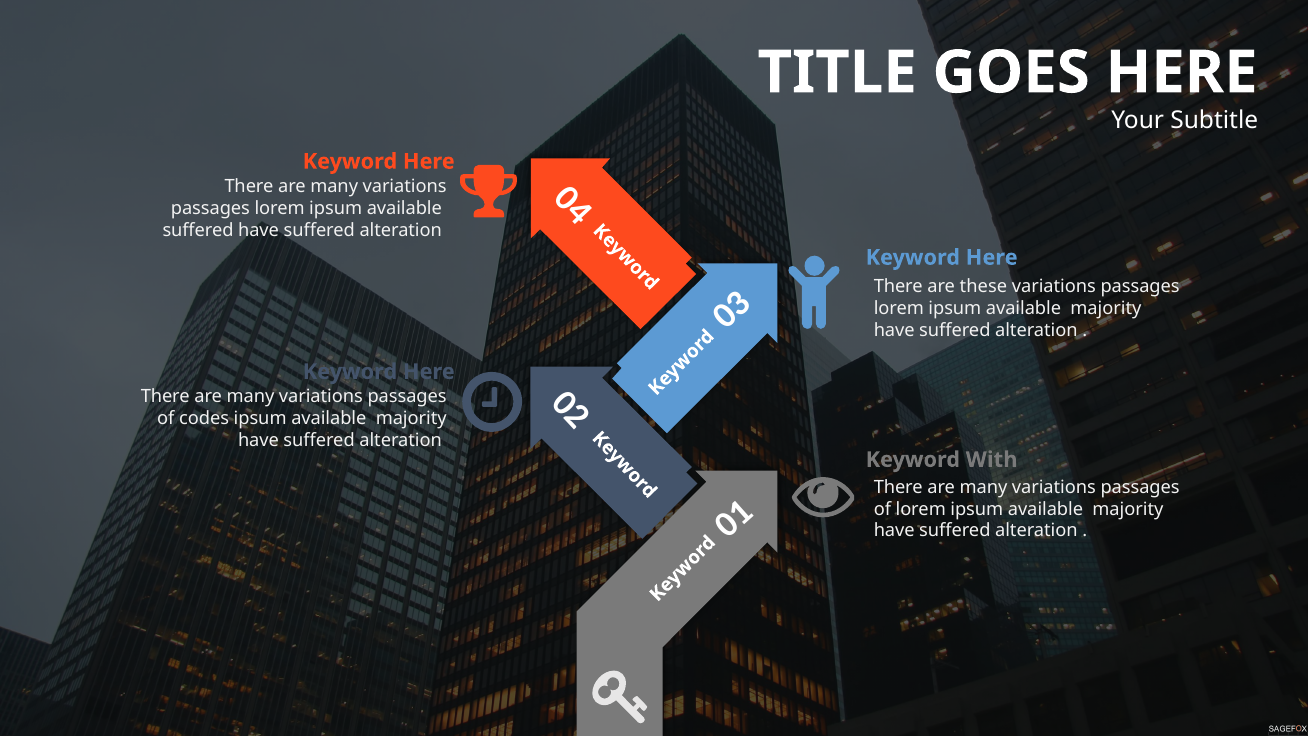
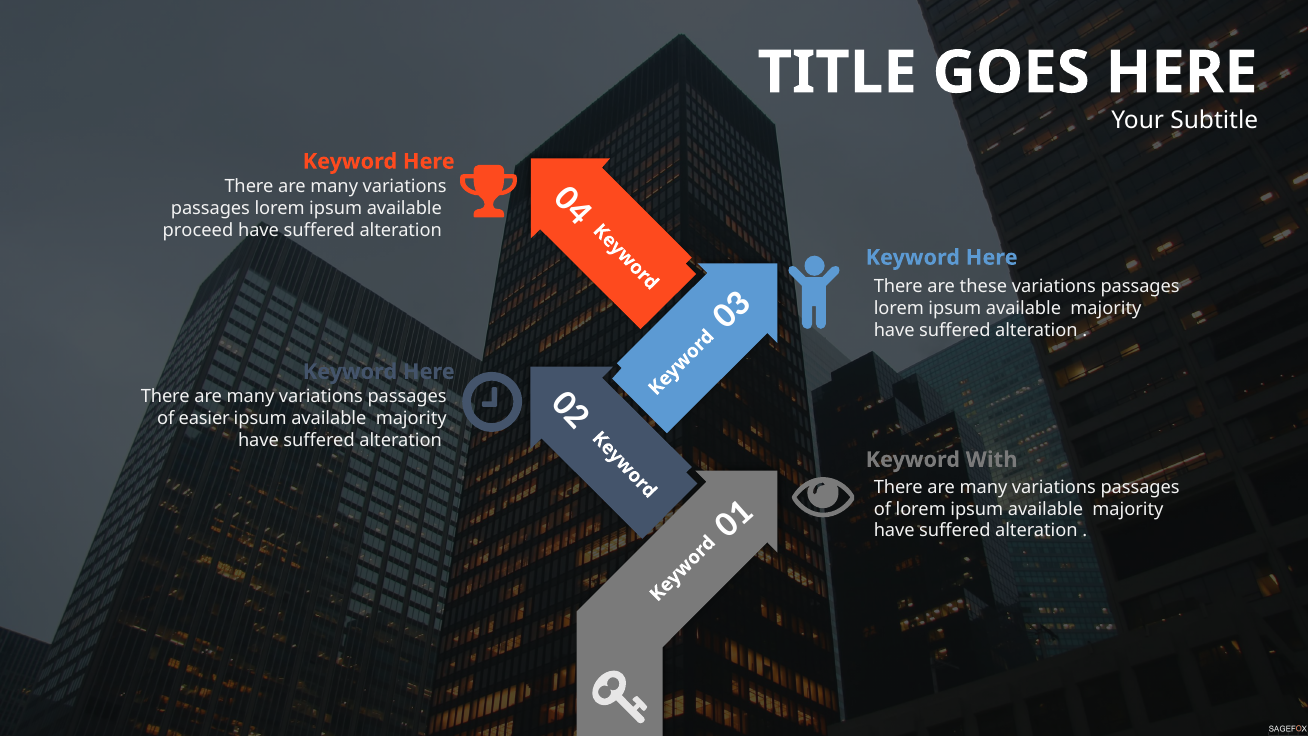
suffered: suffered -> proceed (198, 230)
codes: codes -> easier (204, 418)
